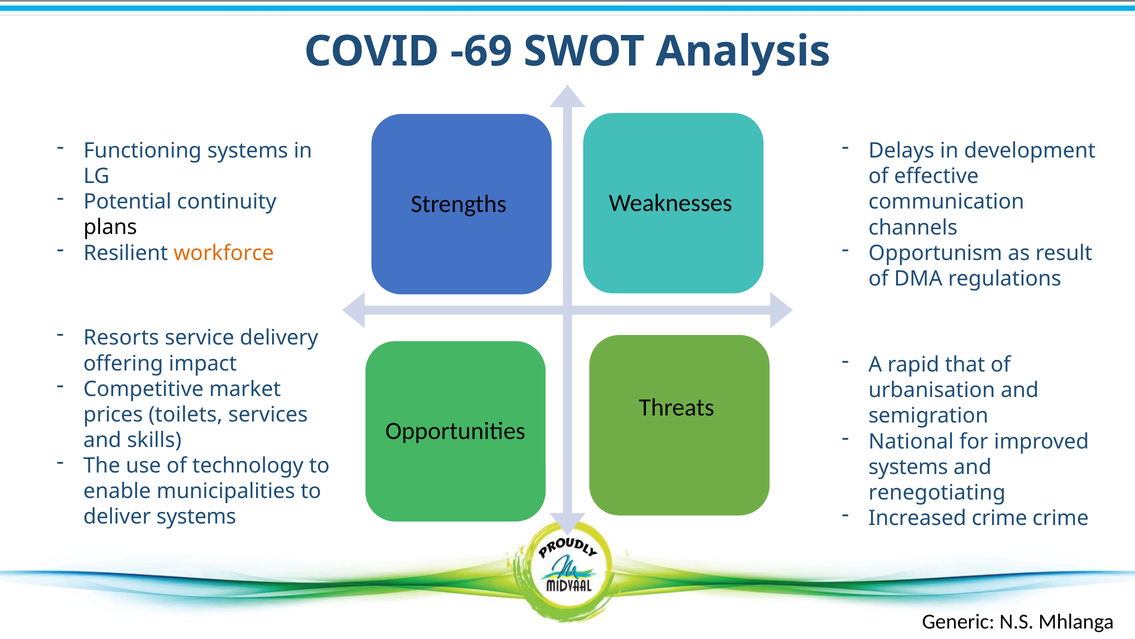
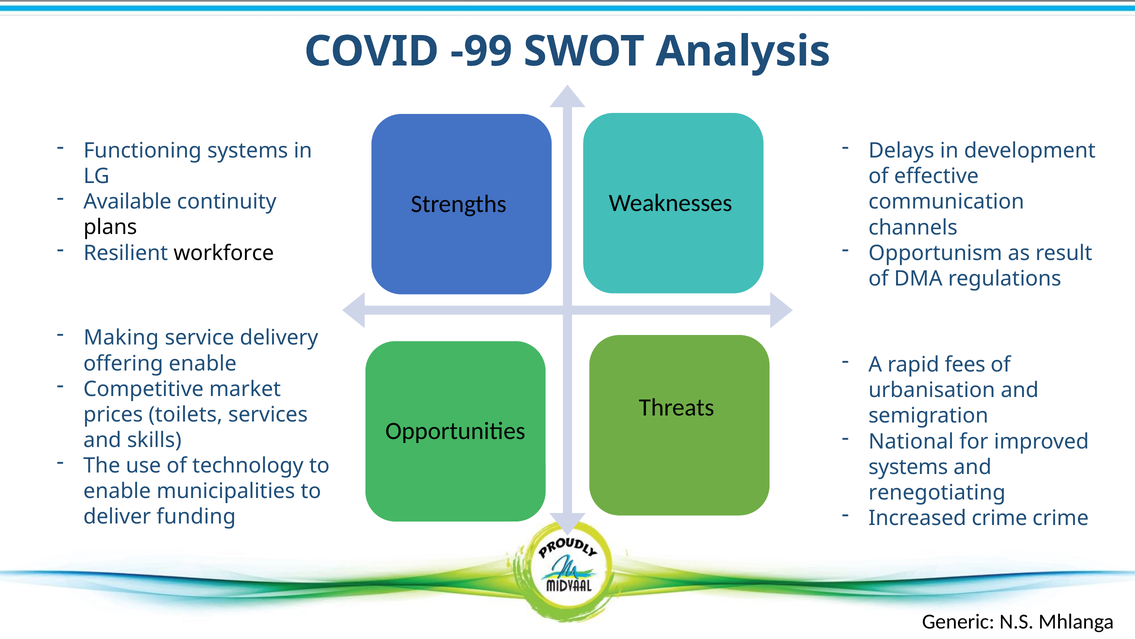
-69: -69 -> -99 (481, 51)
Potential: Potential -> Available (128, 202)
workforce colour: orange -> black (224, 253)
Resorts: Resorts -> Making (121, 338)
that: that -> fees (965, 365)
offering impact: impact -> enable (203, 363)
deliver systems: systems -> funding (196, 516)
